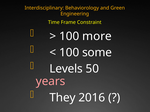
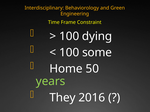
more: more -> dying (97, 36)
Levels: Levels -> Home (66, 69)
years colour: pink -> light green (51, 82)
